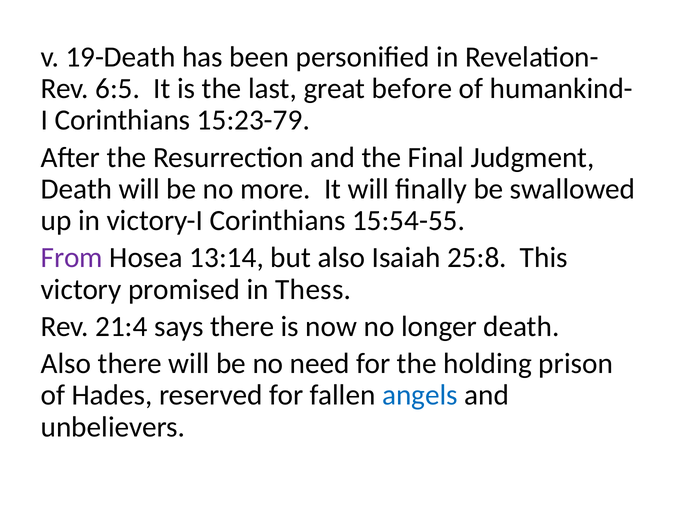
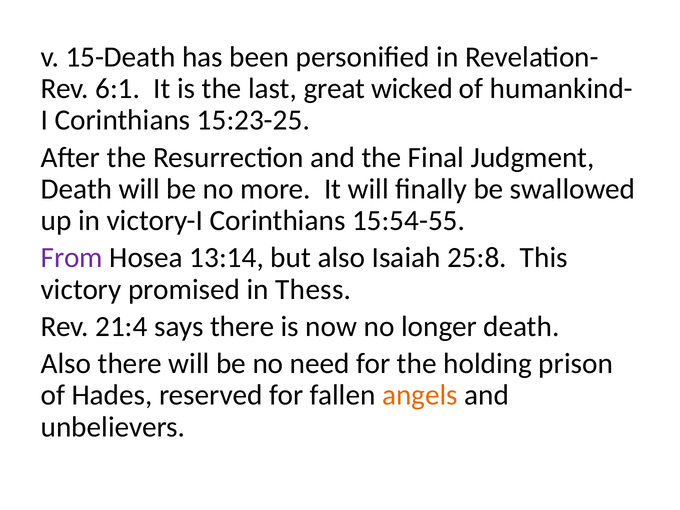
19-Death: 19-Death -> 15-Death (121, 57)
6:5: 6:5 -> 6:1 (118, 89)
before: before -> wicked (412, 89)
15:23-79: 15:23-79 -> 15:23-25 (253, 120)
angels colour: blue -> orange (420, 395)
